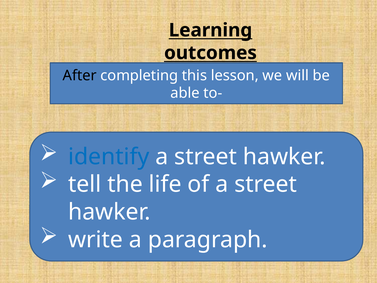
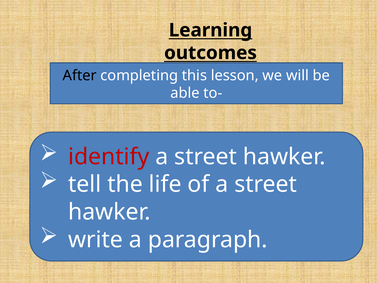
identify colour: blue -> red (109, 157)
